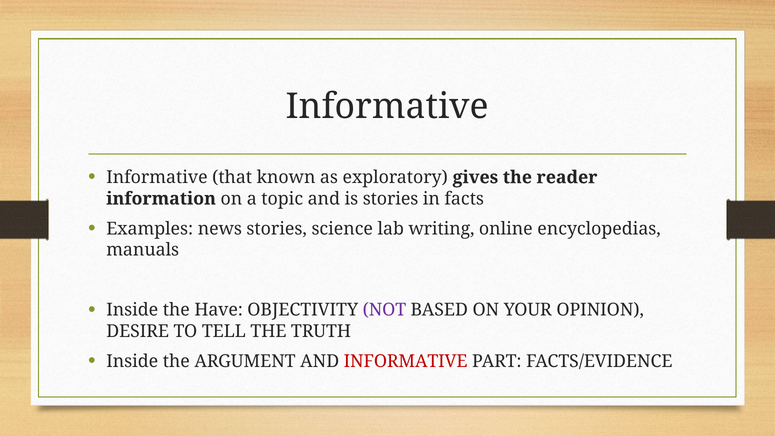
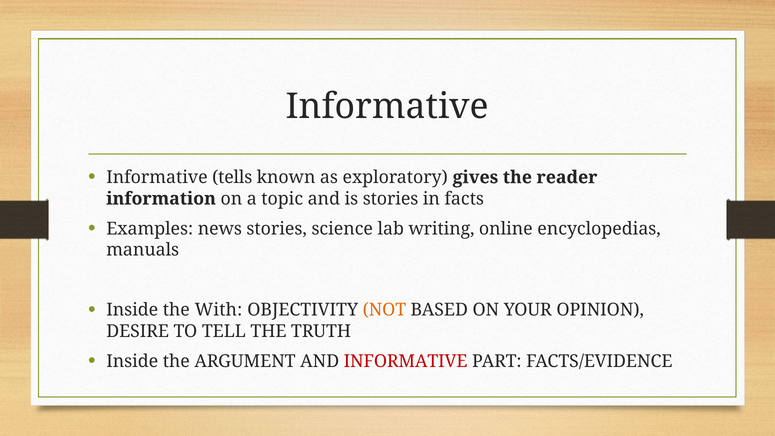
that: that -> tells (232, 177)
Have: Have -> With (218, 310)
NOT colour: purple -> orange (384, 310)
